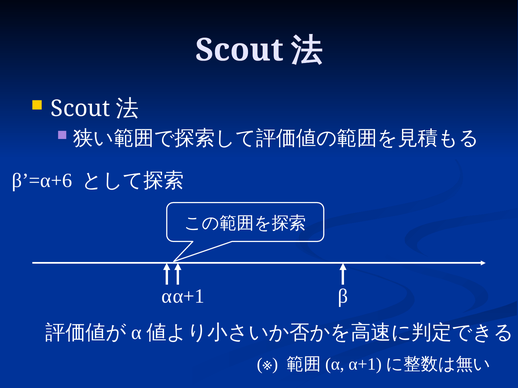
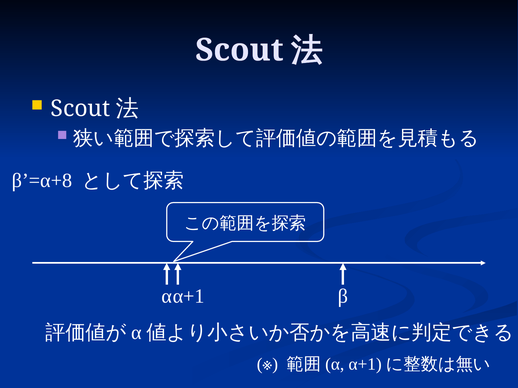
β’=α+6: β’=α+6 -> β’=α+8 (42, 181)
